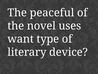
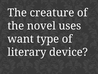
peaceful: peaceful -> creature (52, 13)
